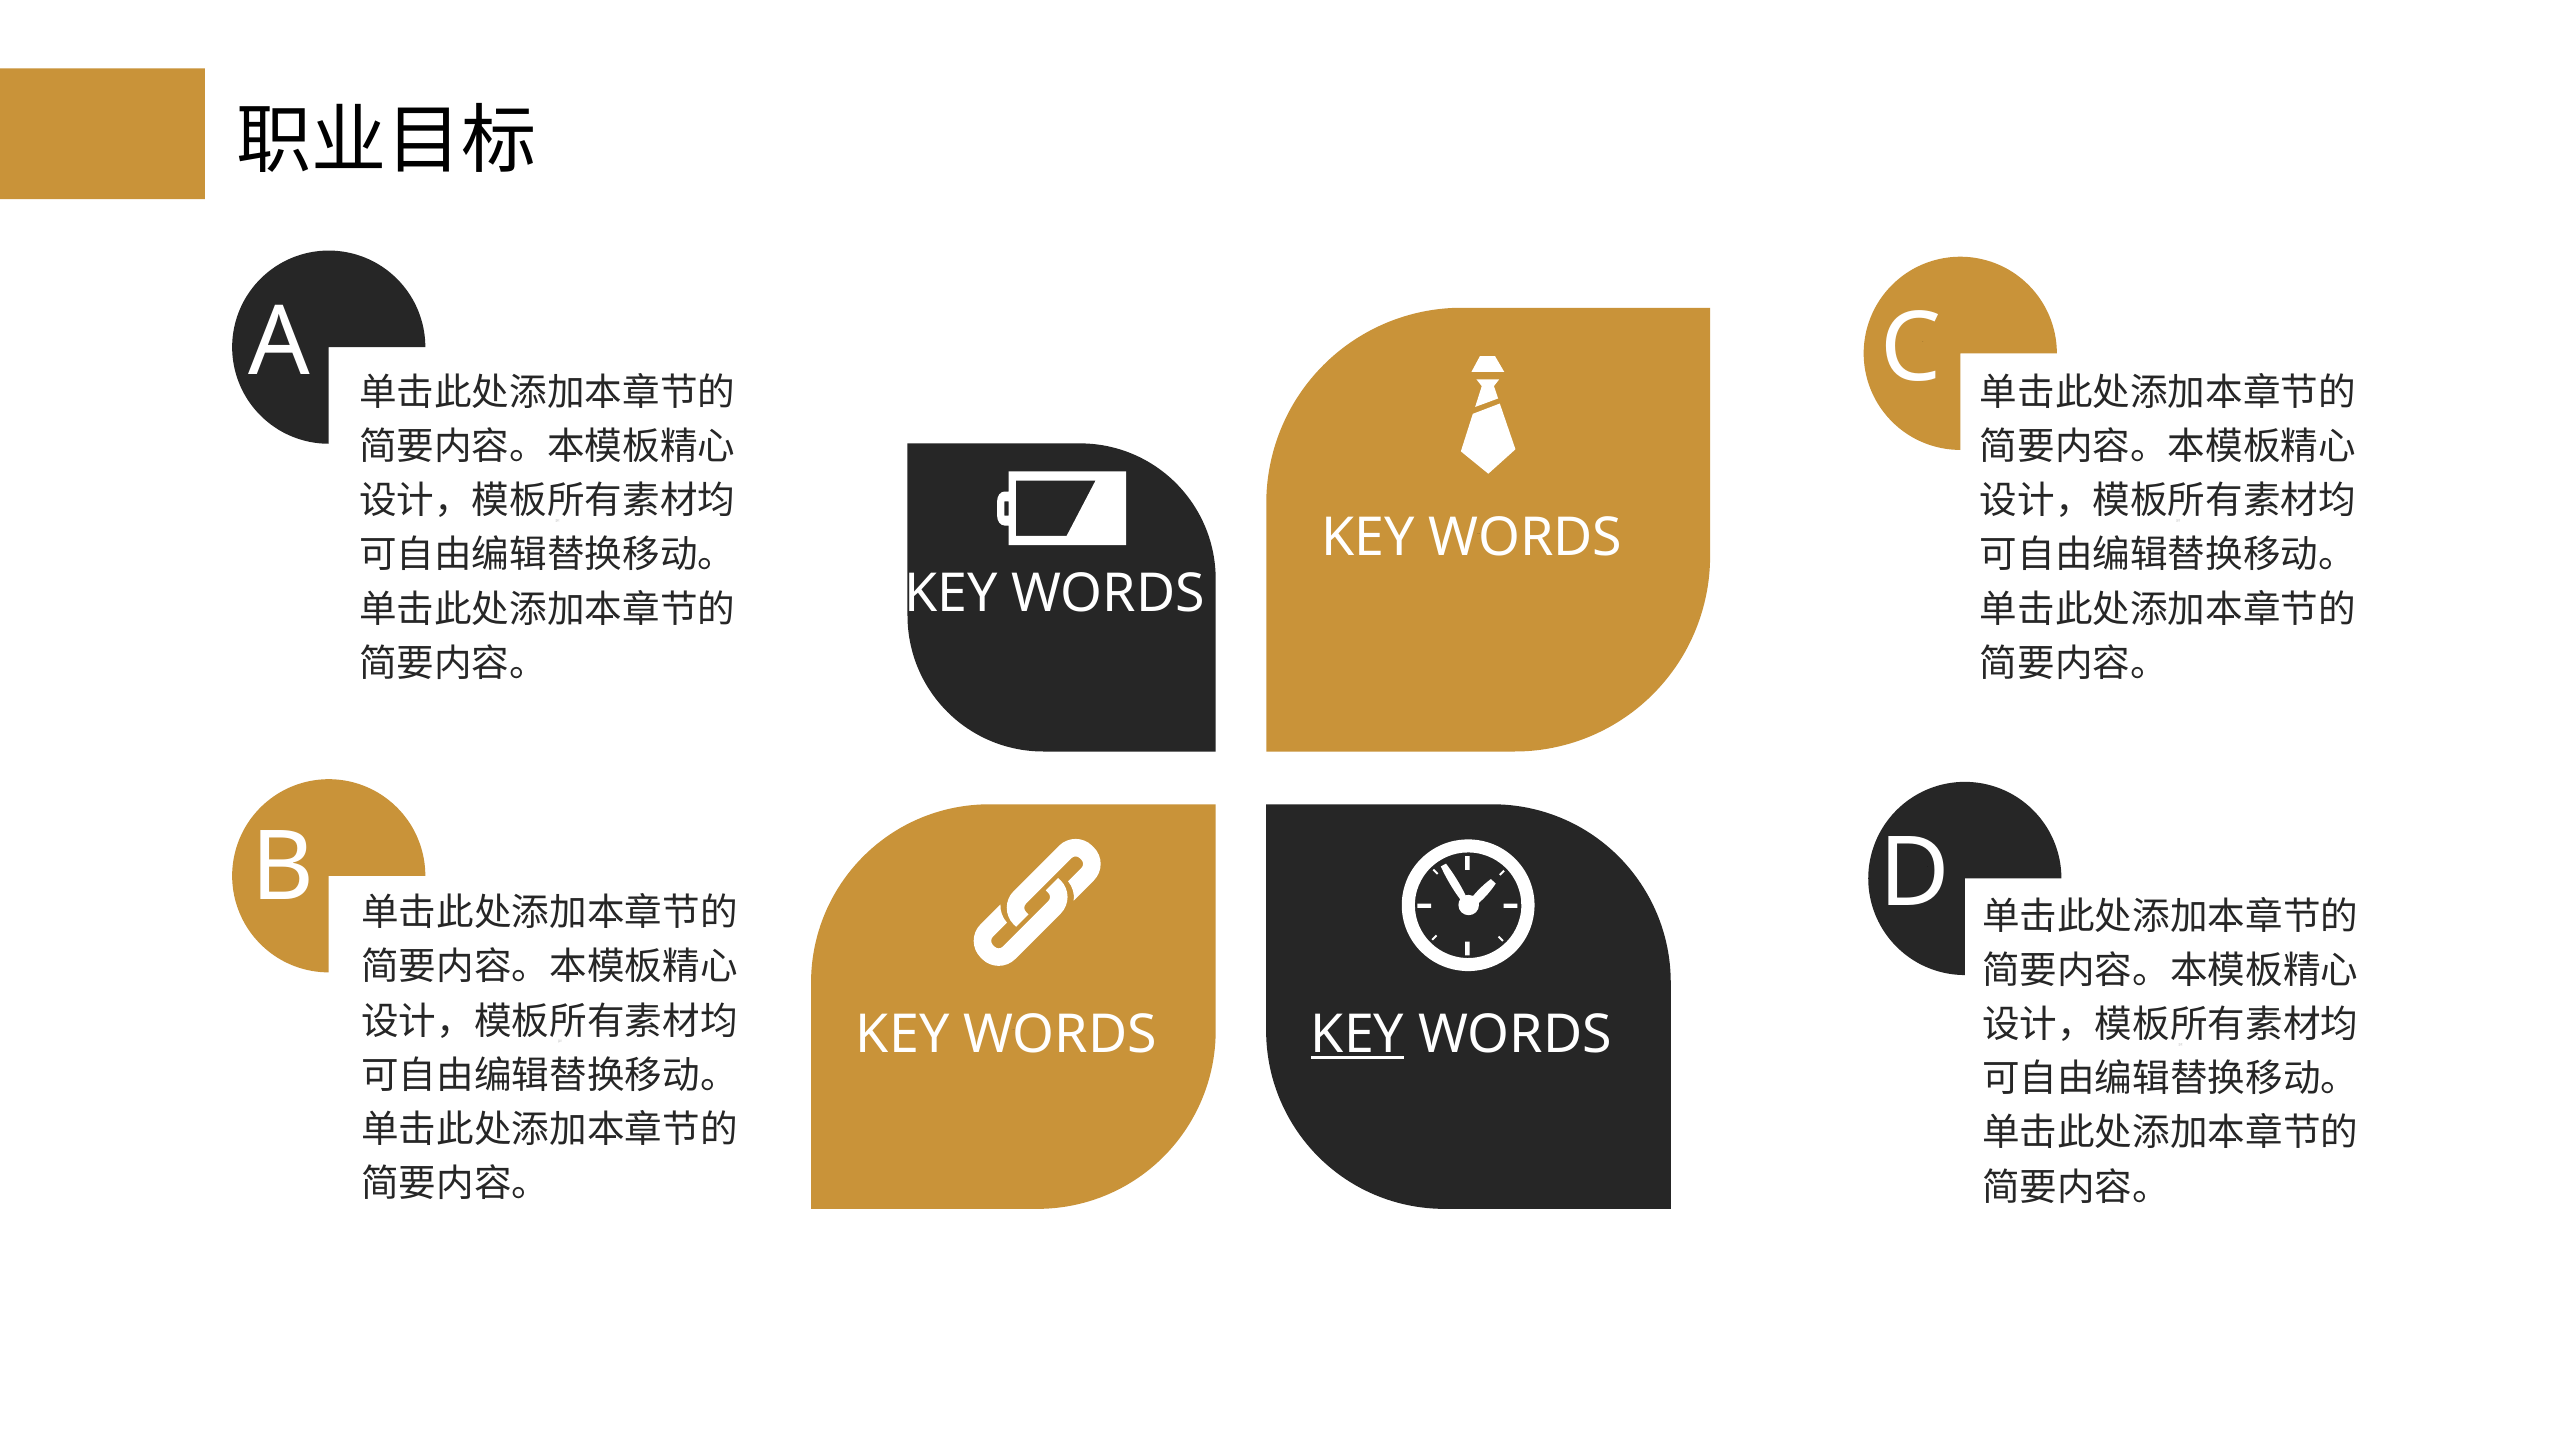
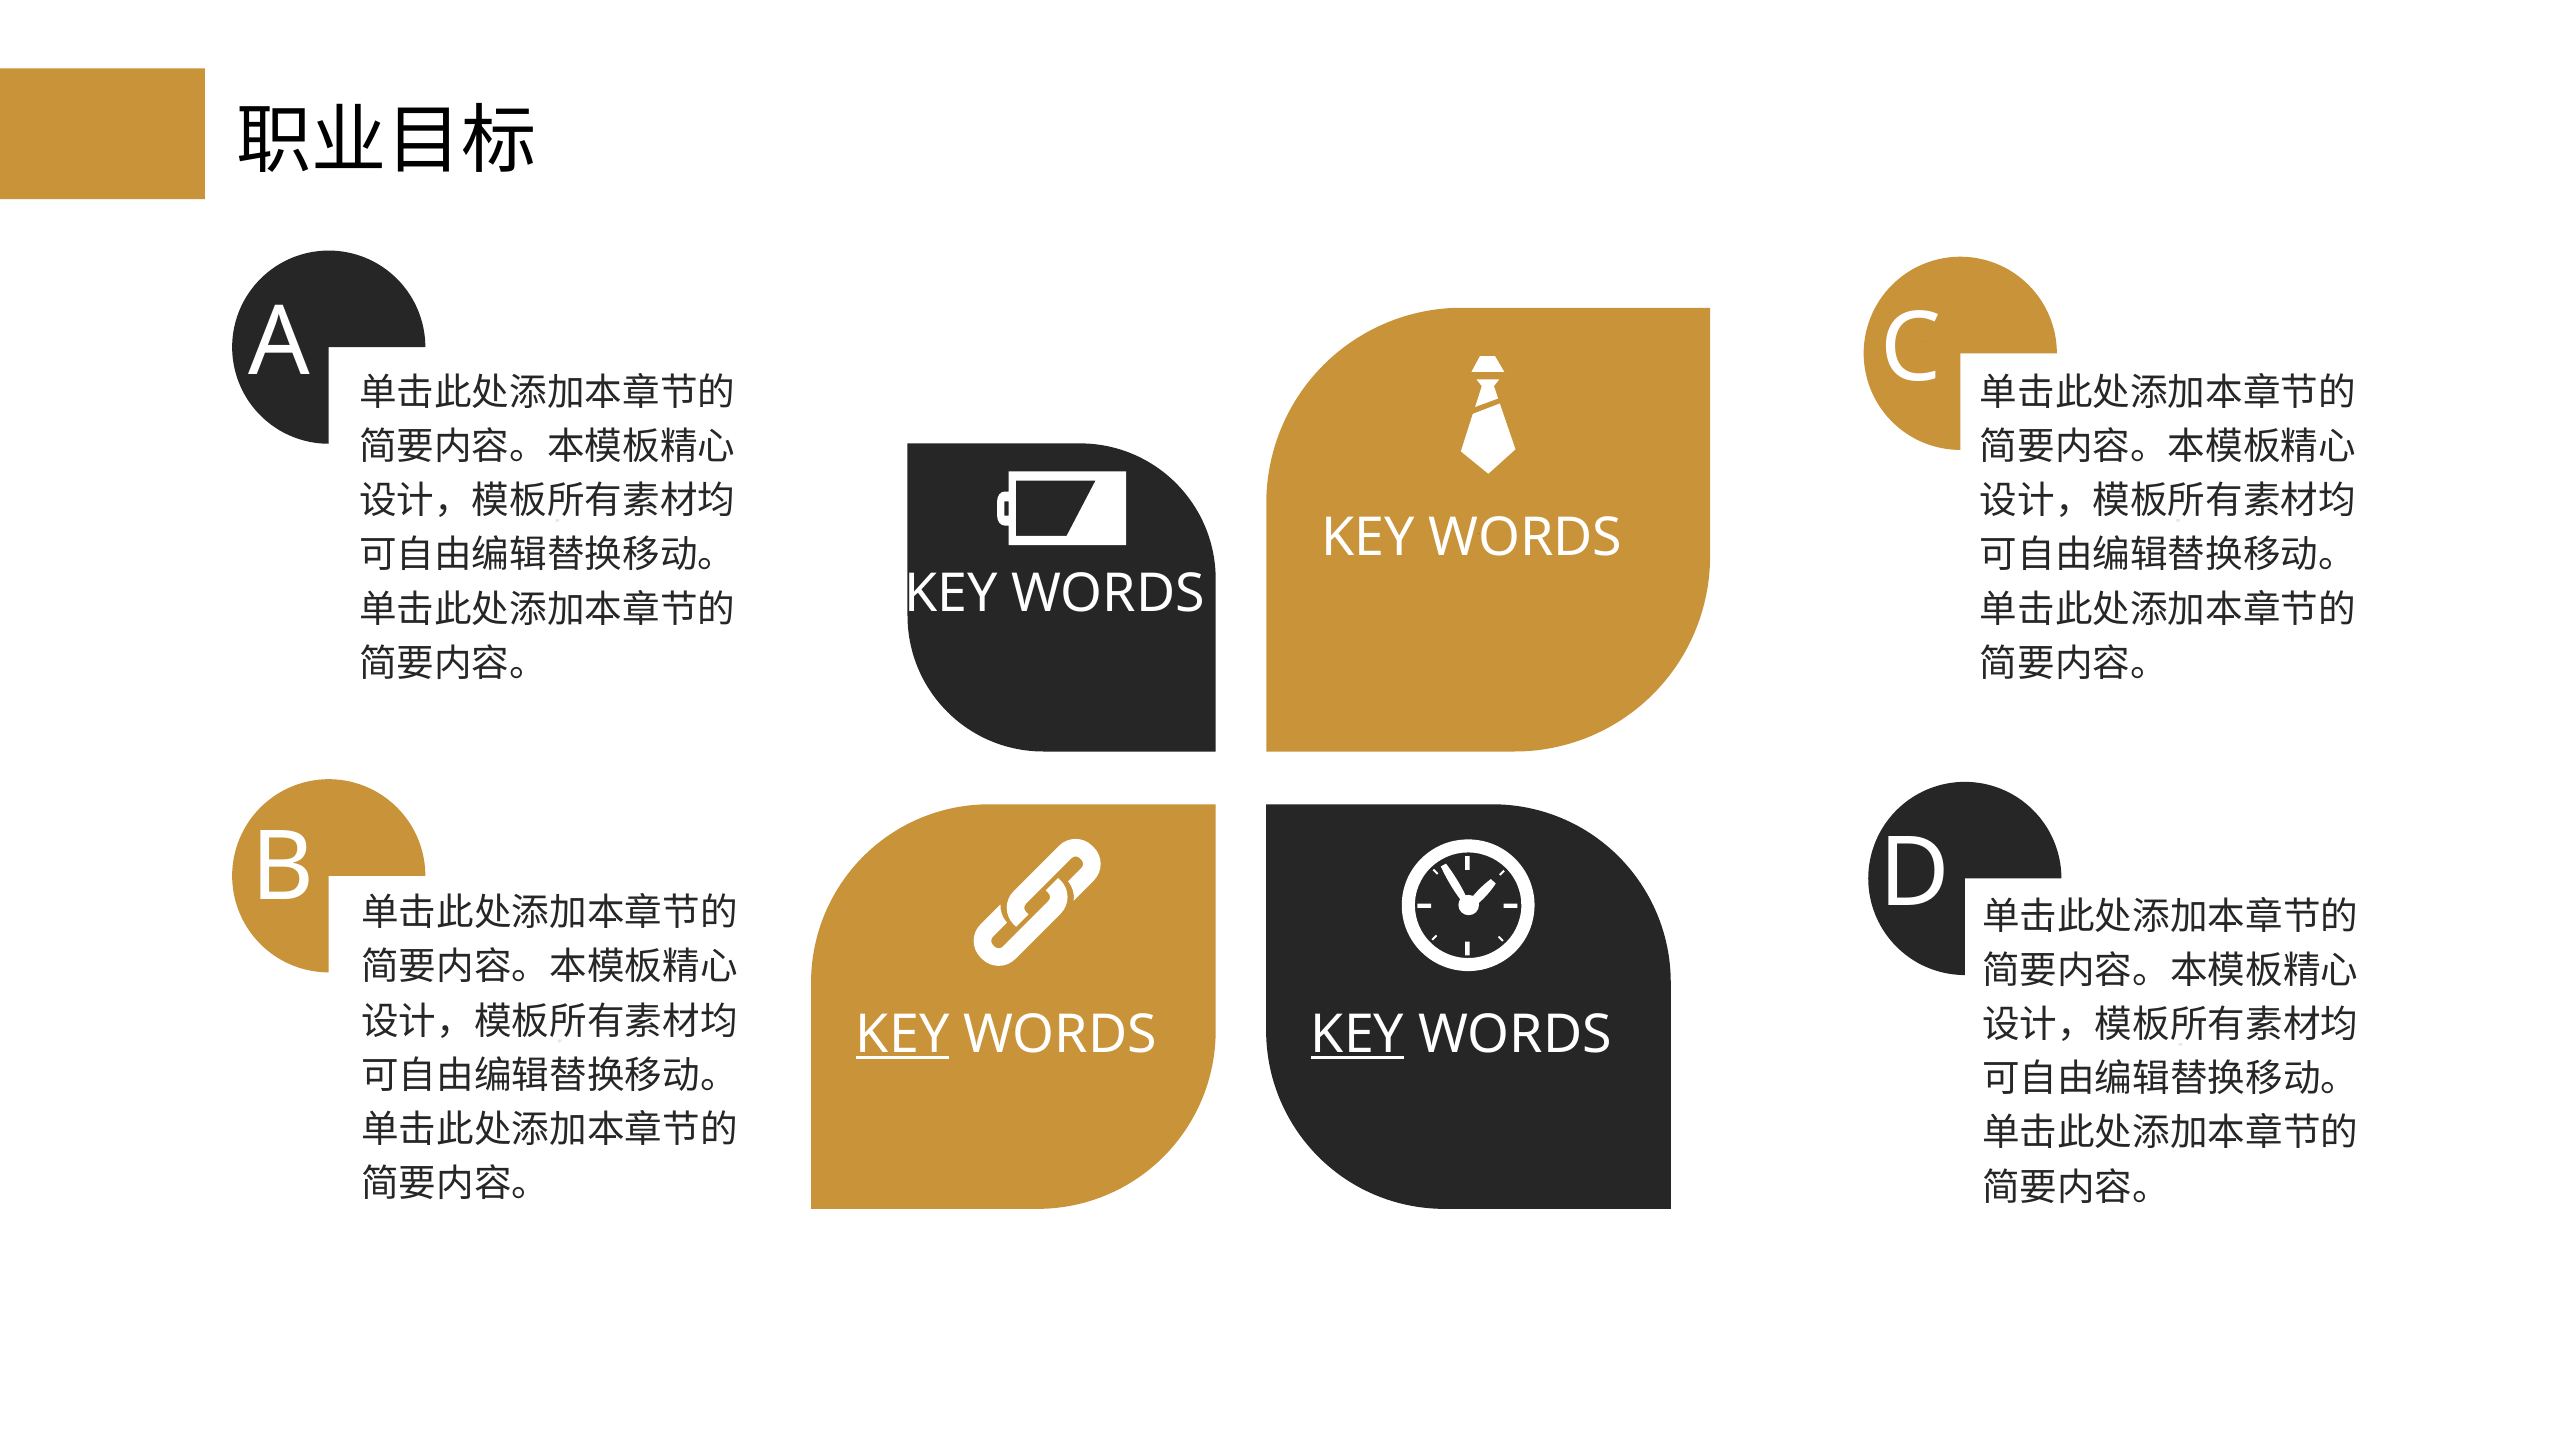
KEY underline: none -> present (903, 1034)
